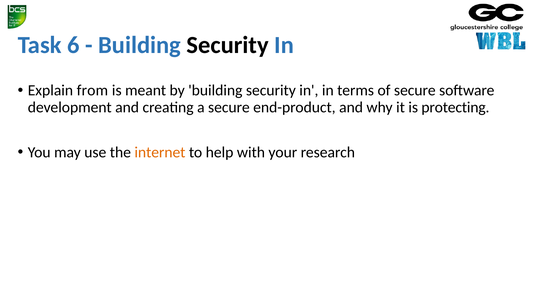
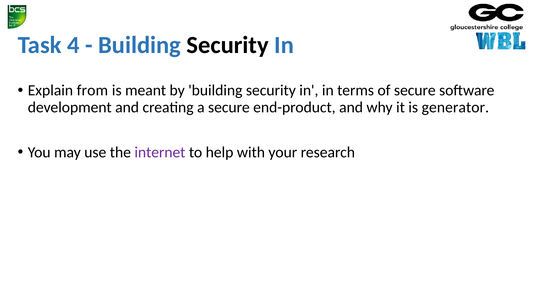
6: 6 -> 4 (73, 45)
protecting: protecting -> generator (455, 107)
internet colour: orange -> purple (160, 152)
